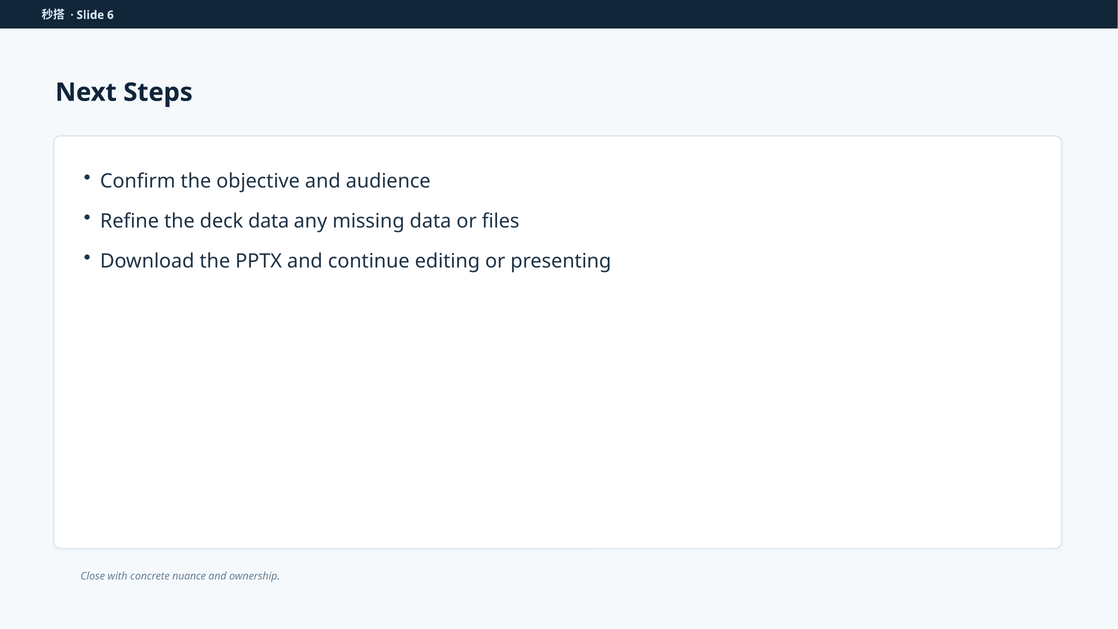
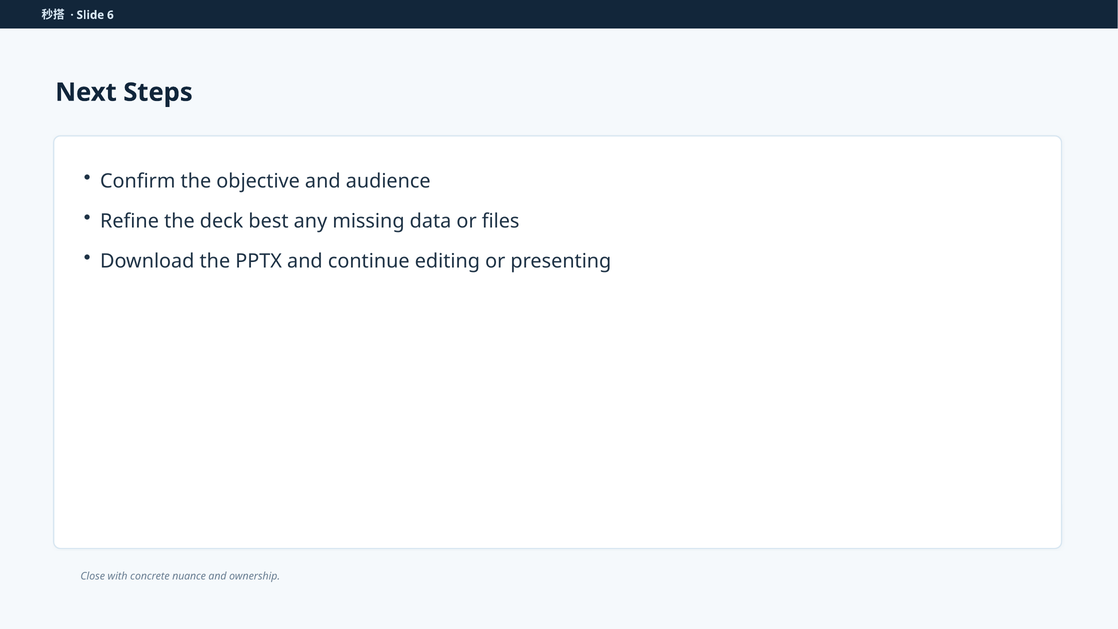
deck data: data -> best (269, 221)
